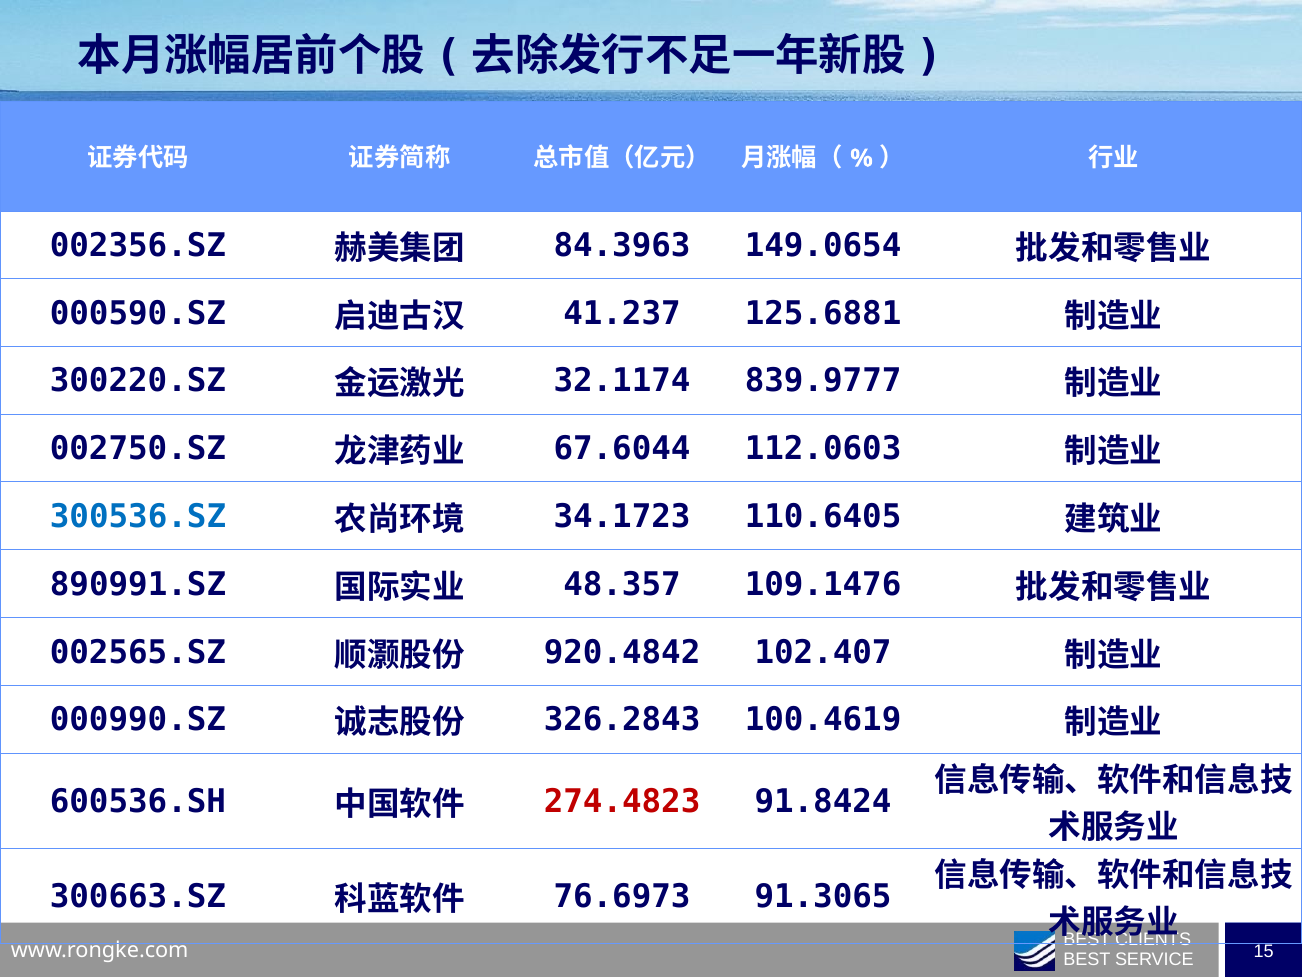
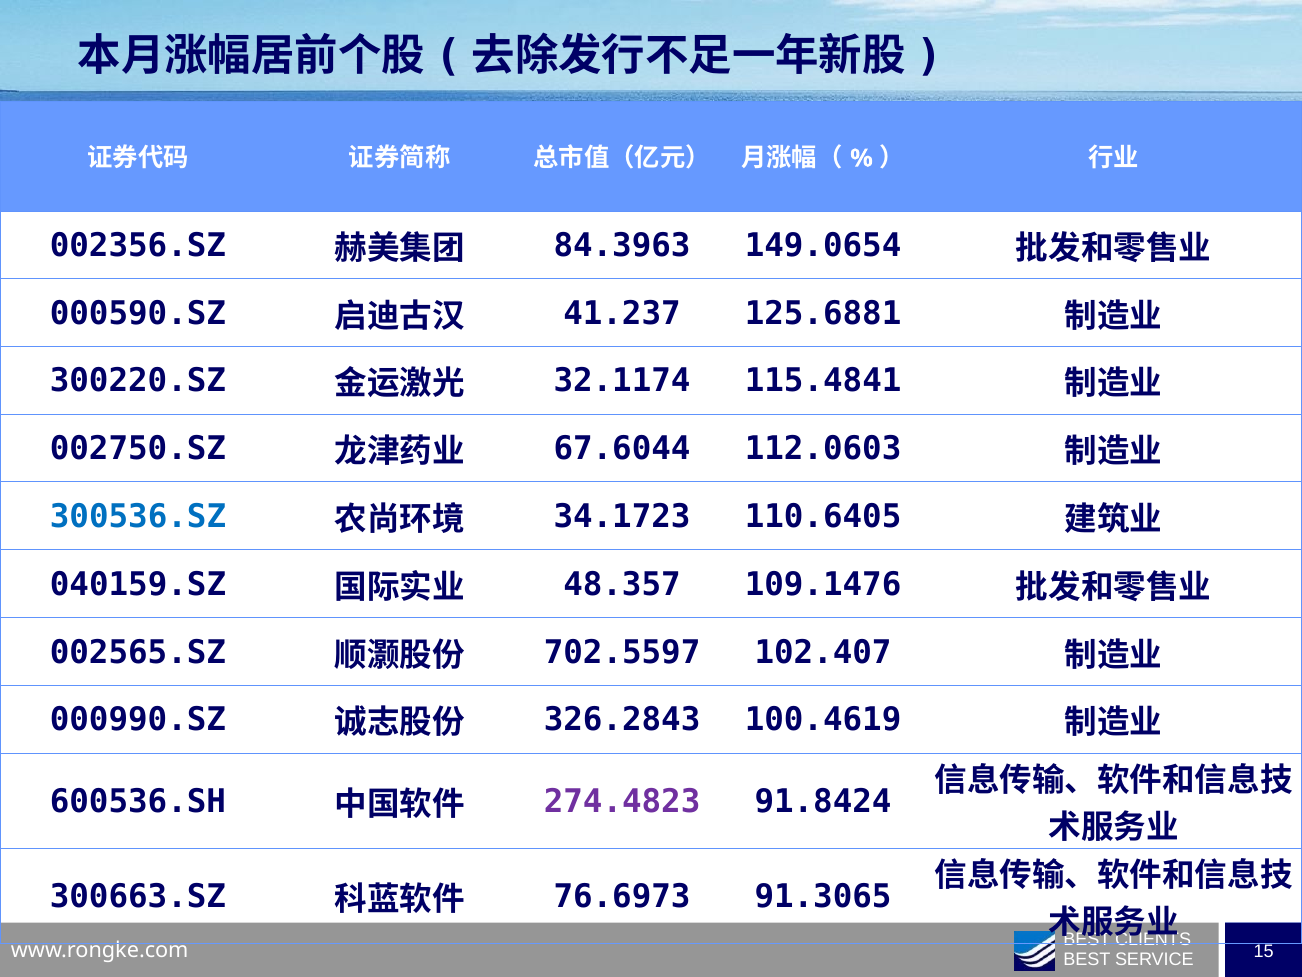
839.9777: 839.9777 -> 115.4841 (823, 381)
890991.SZ: 890991.SZ -> 040159.SZ (138, 584)
920.4842: 920.4842 -> 702.5597 (622, 652)
274.4823 colour: red -> purple (622, 801)
